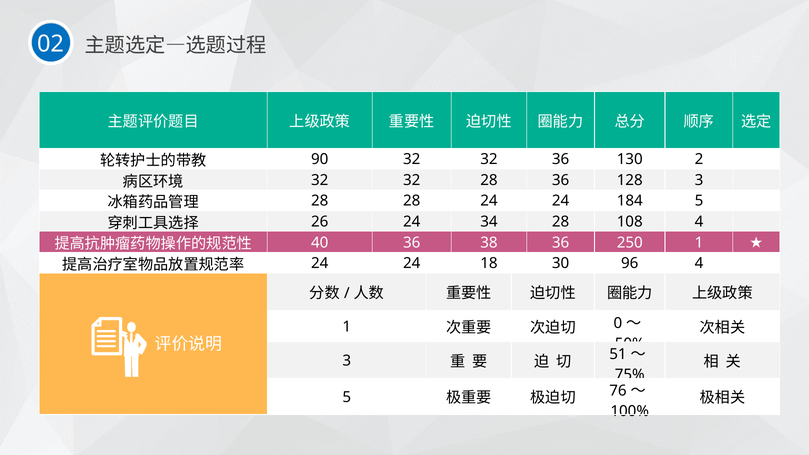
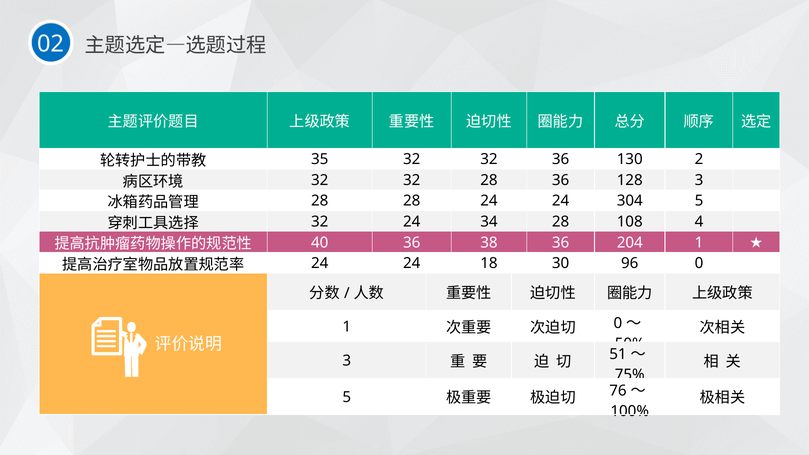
90: 90 -> 35 (320, 159)
184: 184 -> 304 (630, 201)
26: 26 -> 32 (320, 222)
250: 250 -> 204 (630, 243)
96 4: 4 -> 0 (699, 263)
